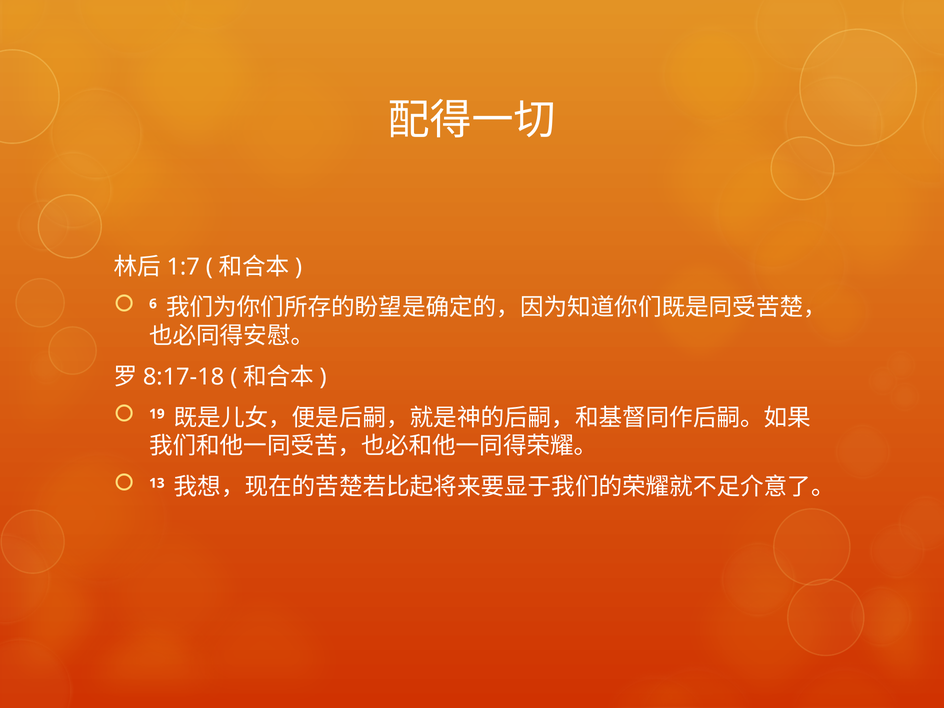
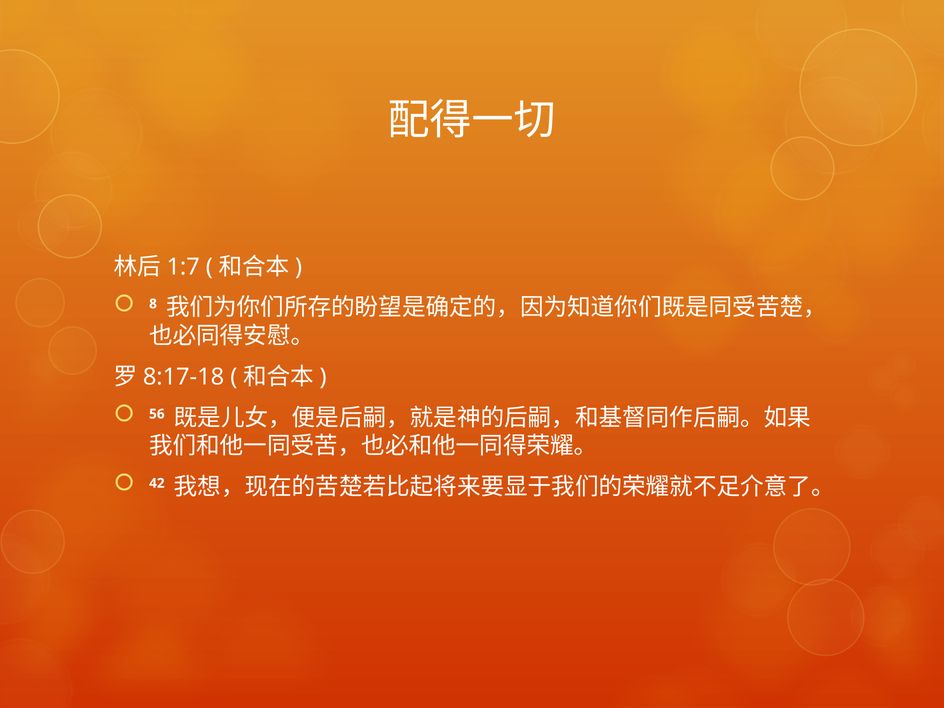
6: 6 -> 8 (153, 304)
19: 19 -> 56 (157, 414)
13: 13 -> 42 (157, 483)
